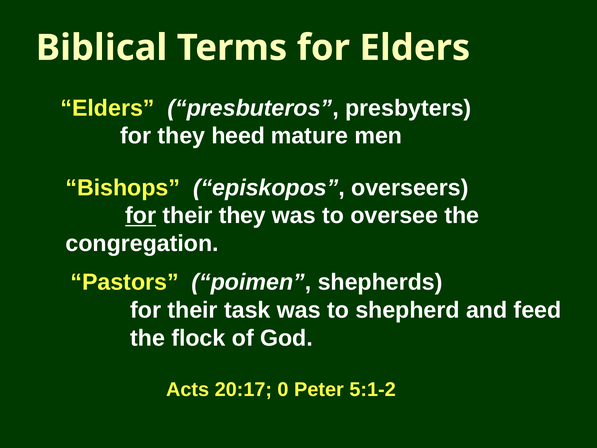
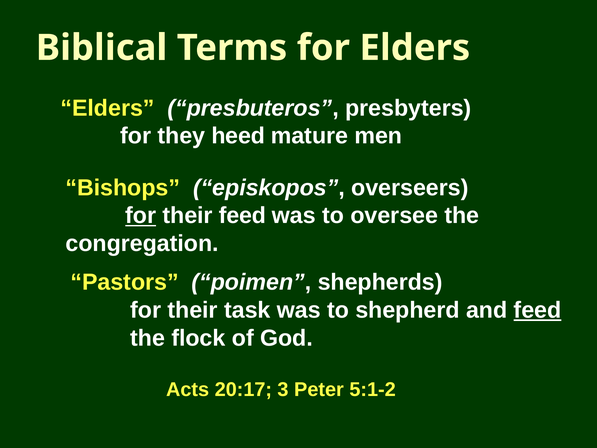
their they: they -> feed (242, 216)
feed underline: none -> present (537, 310)
0: 0 -> 3 (283, 389)
